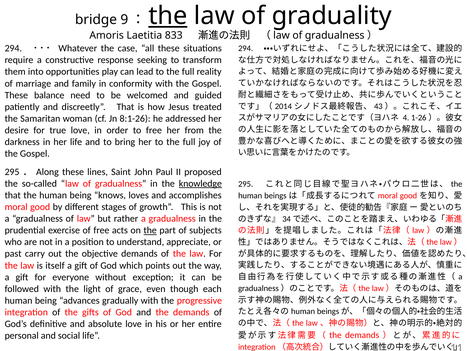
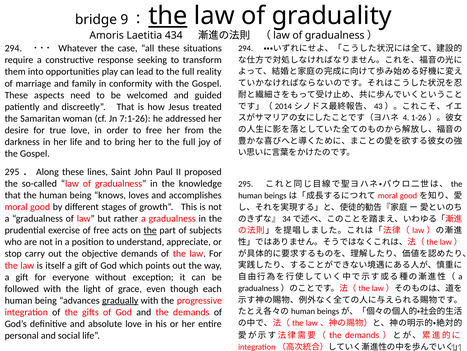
833: 833 -> 434 (174, 35)
balance: balance -> aspects (49, 95)
8:1-26: 8:1-26 -> 7:1-26 (135, 118)
knowledge underline: present -> none (200, 183)
past: past -> stop (13, 253)
gradually underline: none -> present (120, 300)
